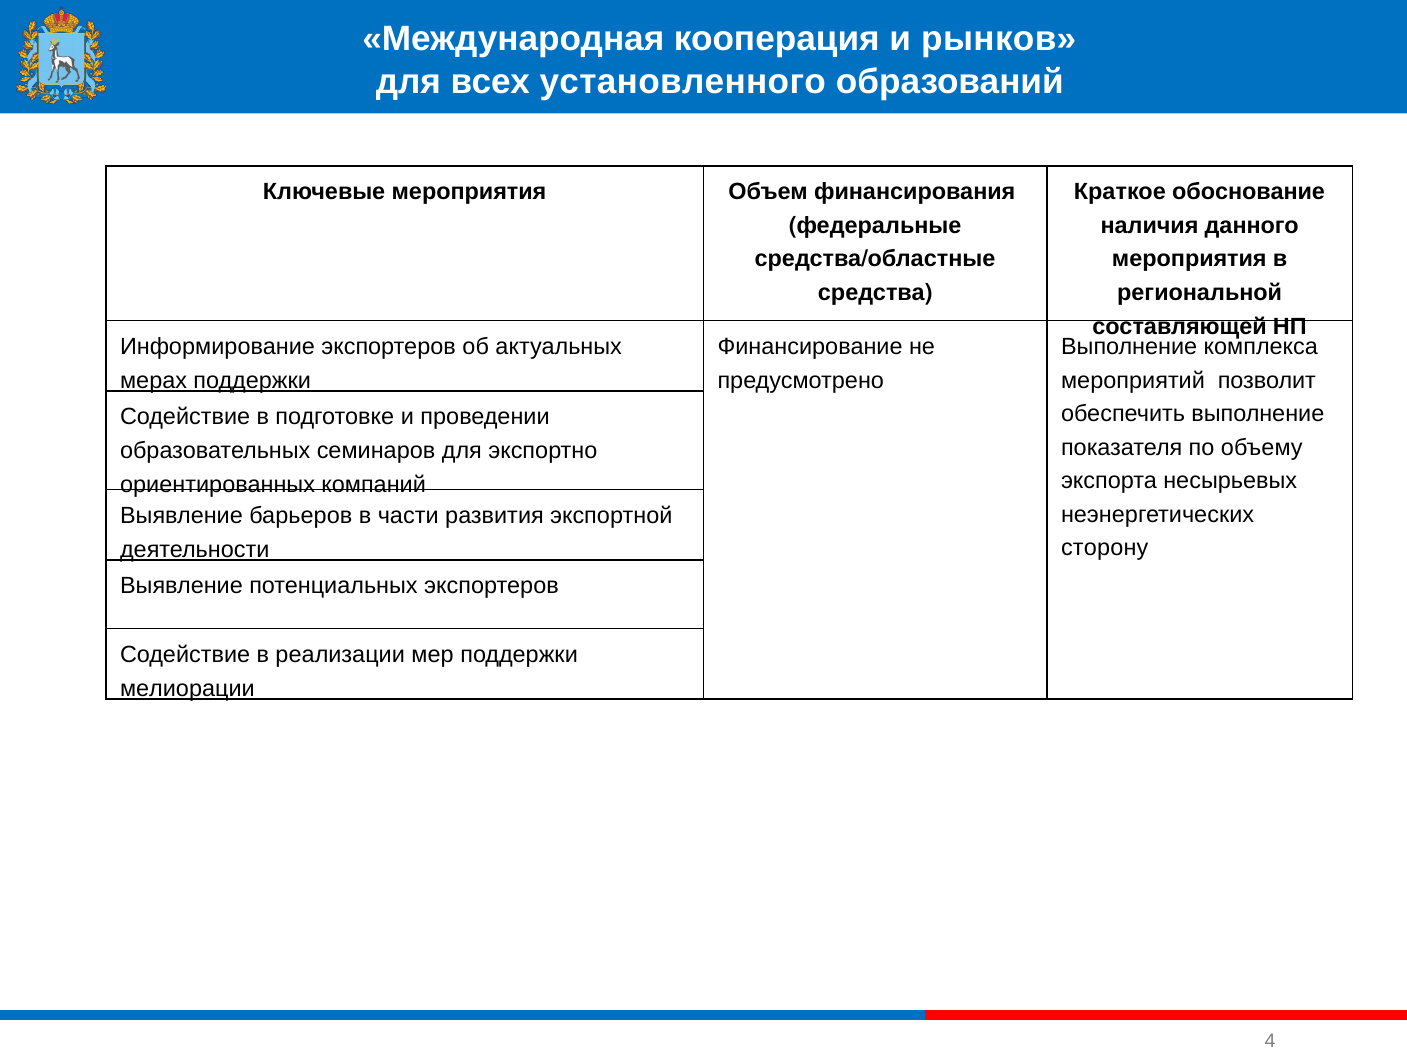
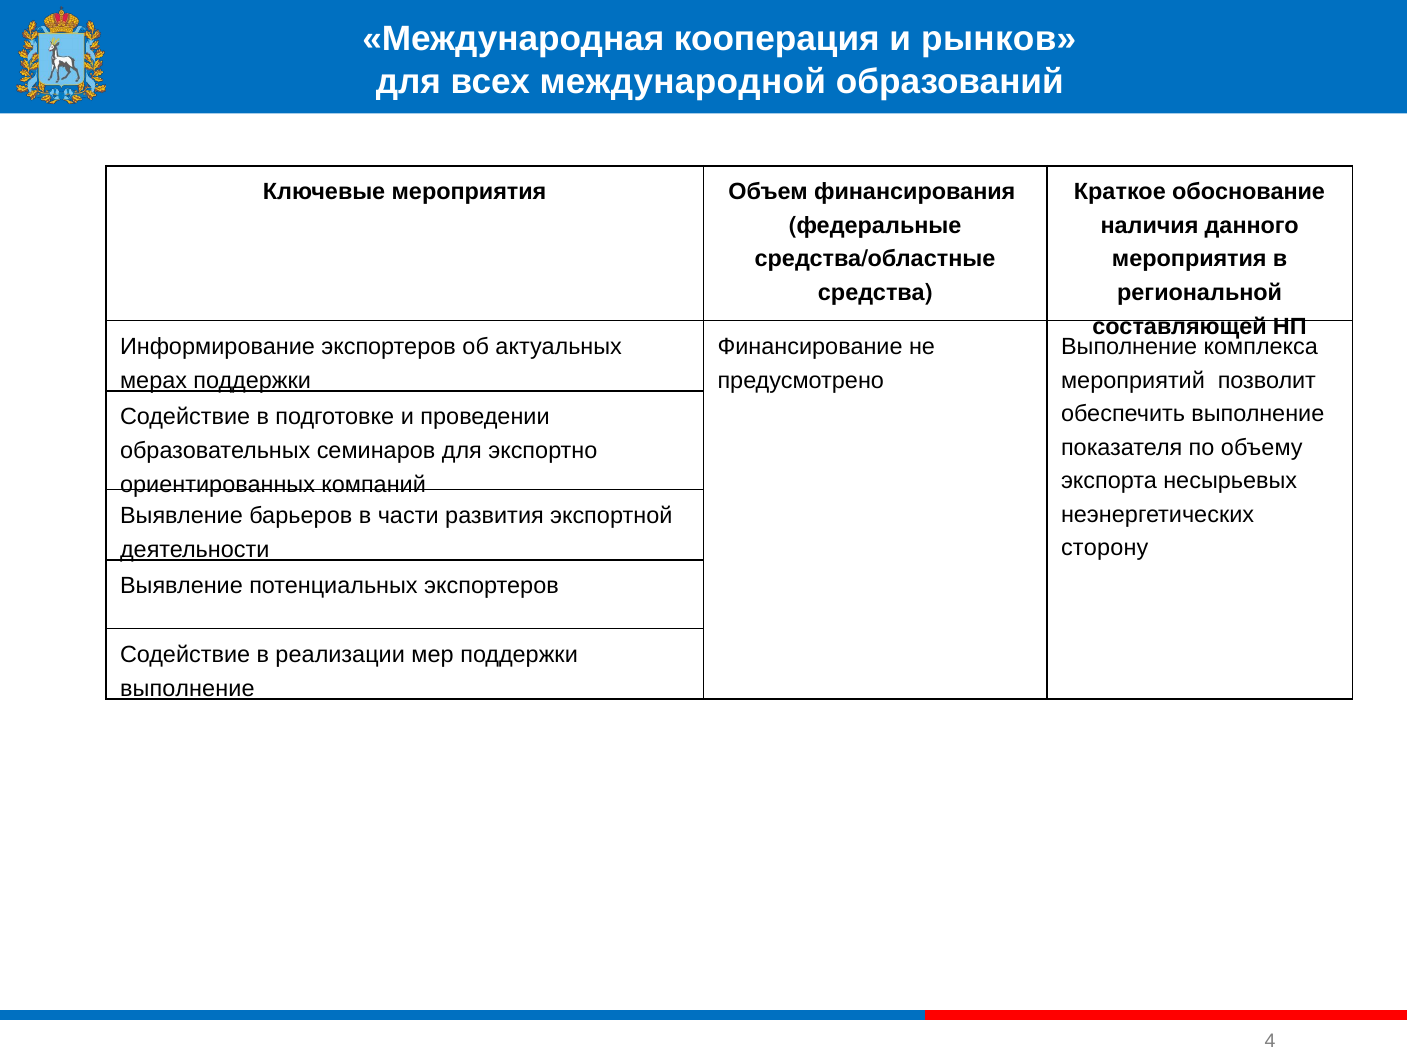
установленного: установленного -> международной (683, 81)
мелиорации: мелиорации -> выполнение (187, 689)
